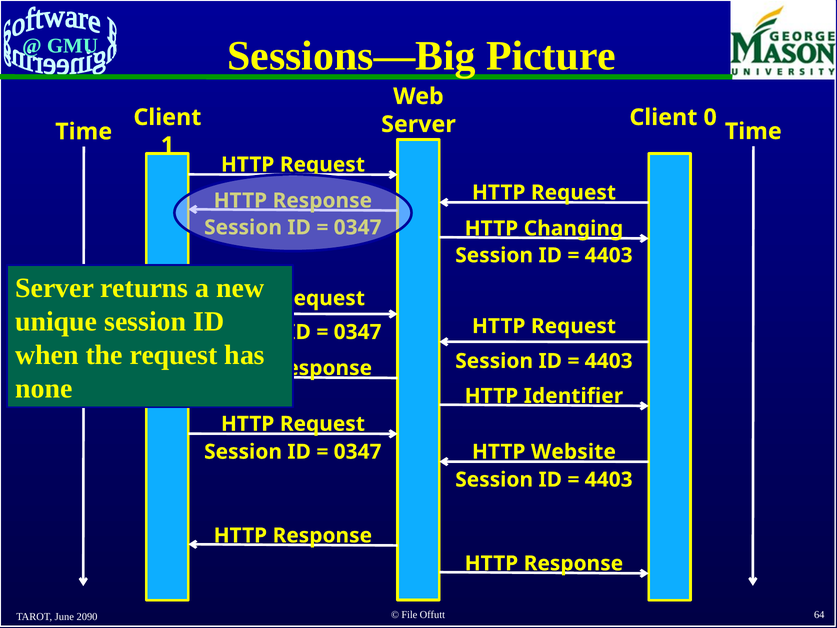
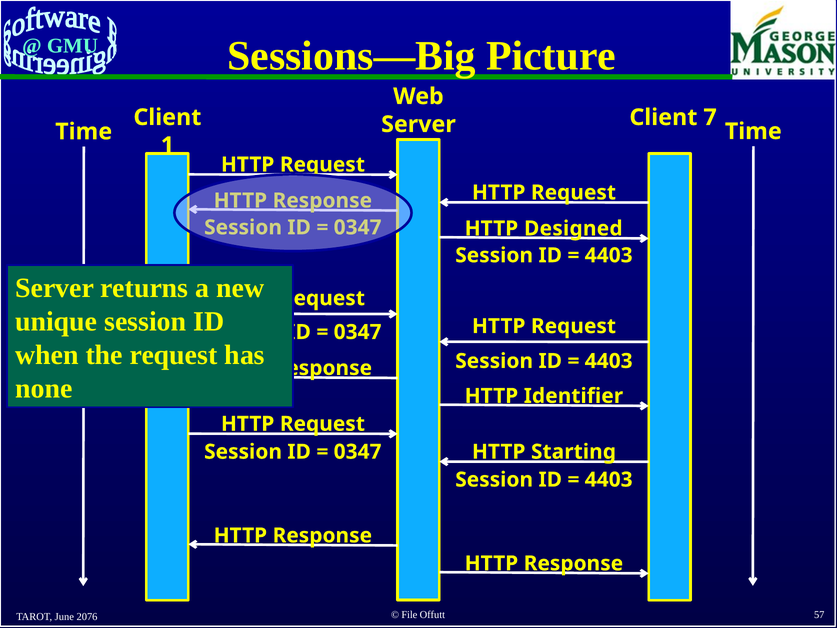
0: 0 -> 7 (710, 117)
Changing: Changing -> Designed (573, 228)
Website: Website -> Starting (573, 452)
64: 64 -> 57 (819, 614)
2090: 2090 -> 2076 (87, 617)
